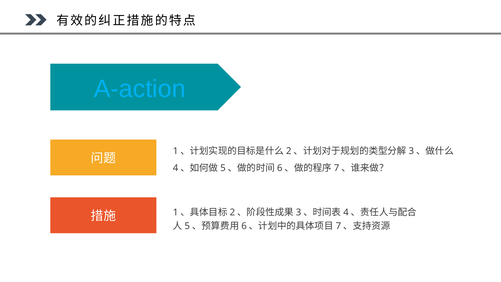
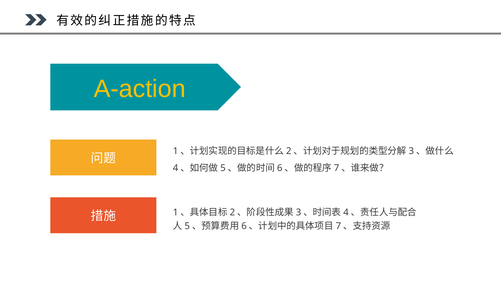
A-action colour: light blue -> yellow (140, 89)
